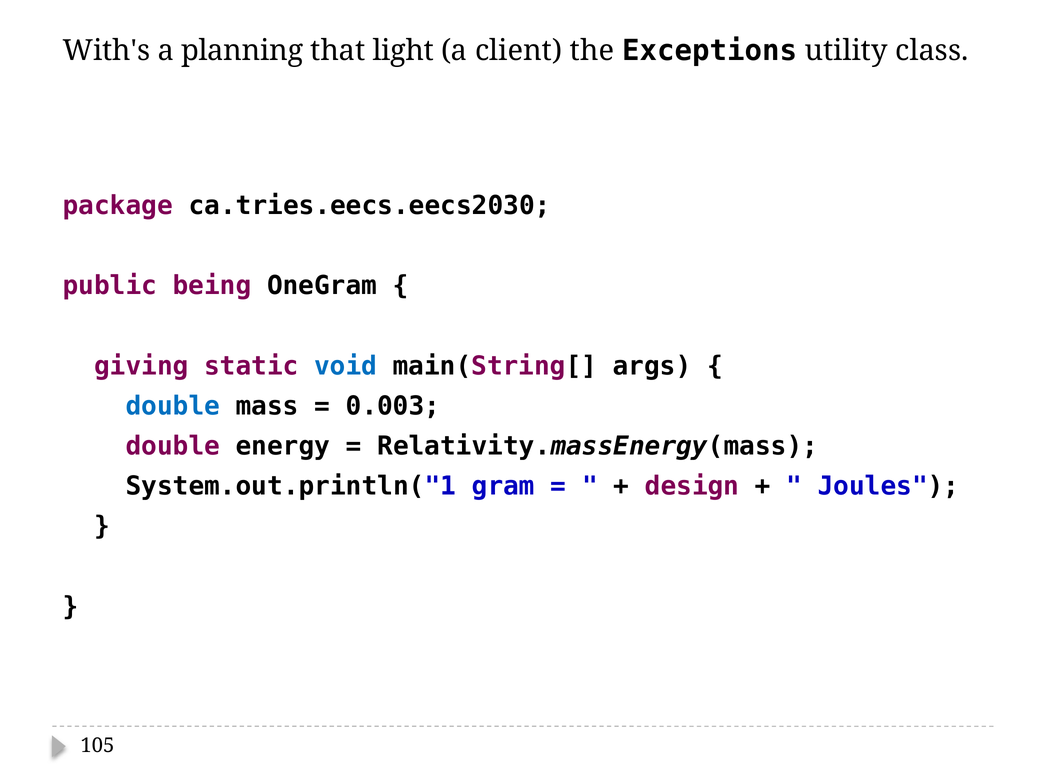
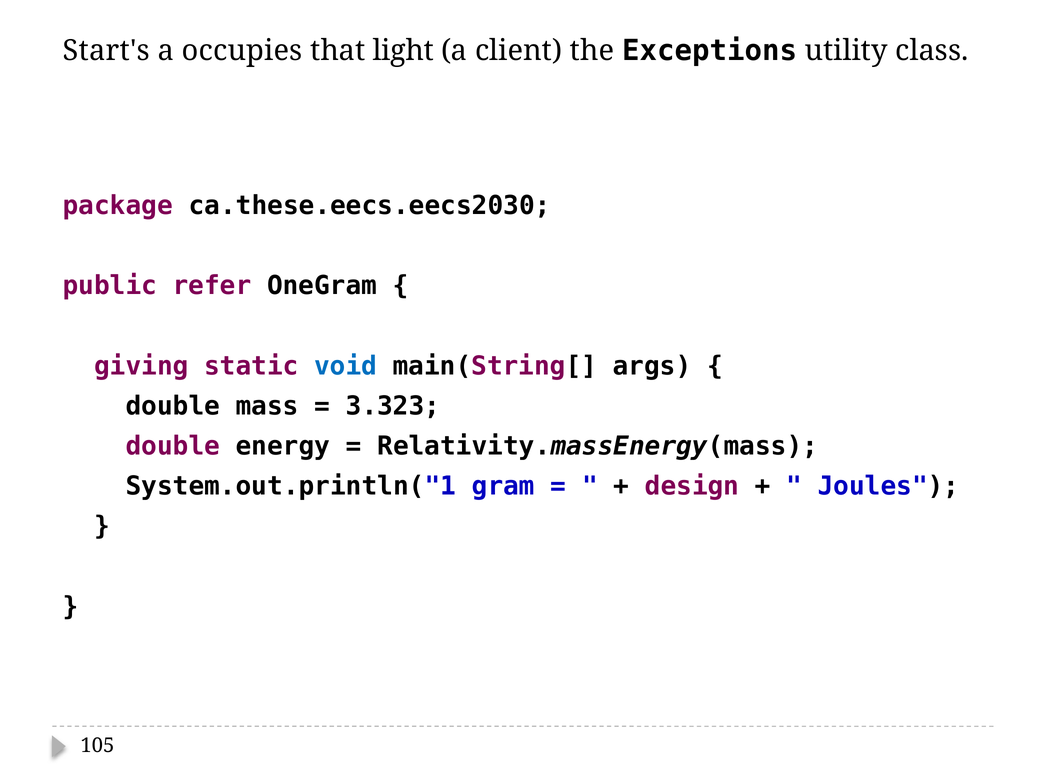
With's: With's -> Start's (106, 51)
planning: planning -> occupies (242, 51)
ca.tries.eecs.eecs2030: ca.tries.eecs.eecs2030 -> ca.these.eecs.eecs2030 (370, 206)
being: being -> refer (212, 286)
double colour: blue -> black (173, 406)
0.003: 0.003 -> 3.323 (393, 406)
